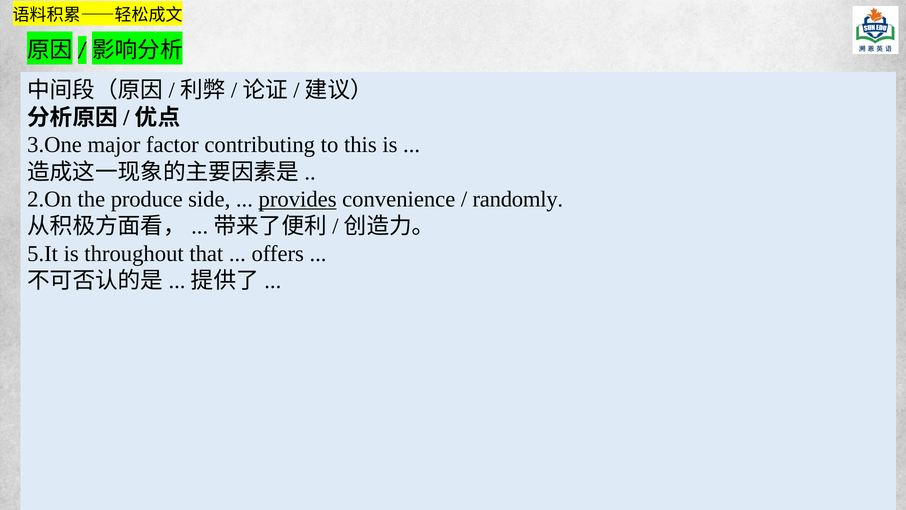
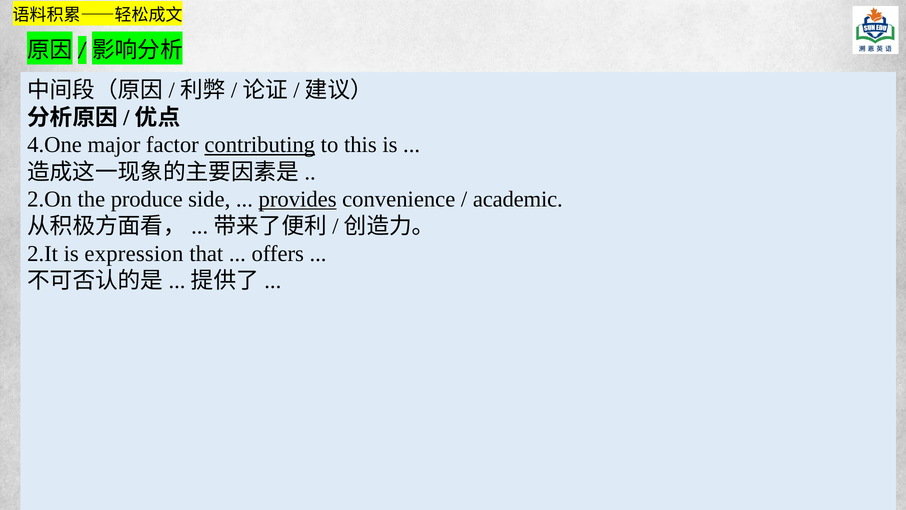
3.One: 3.One -> 4.One (55, 145)
contributing underline: none -> present (260, 145)
randomly: randomly -> academic (518, 199)
5.It: 5.It -> 2.It (43, 253)
throughout: throughout -> expression (134, 253)
